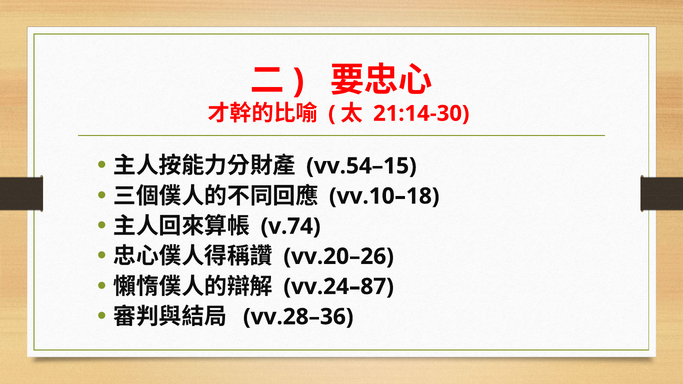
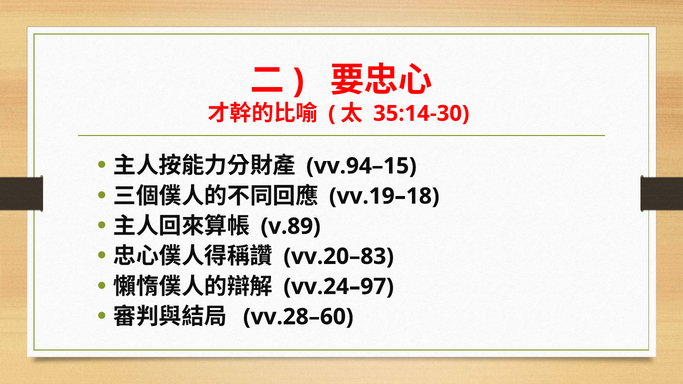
21:14-30: 21:14-30 -> 35:14-30 (421, 114)
vv.54–15: vv.54–15 -> vv.94–15 (361, 166)
vv.10–18: vv.10–18 -> vv.19–18 (384, 196)
v.74: v.74 -> v.89 (291, 226)
vv.20–26: vv.20–26 -> vv.20–83 (339, 257)
vv.24–87: vv.24–87 -> vv.24–97 (339, 287)
vv.28–36: vv.28–36 -> vv.28–60 (298, 317)
